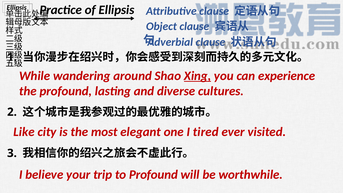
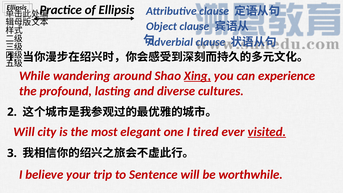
Like: Like -> Will (24, 132)
visited underline: none -> present (267, 132)
to Profound: Profound -> Sentence (153, 174)
